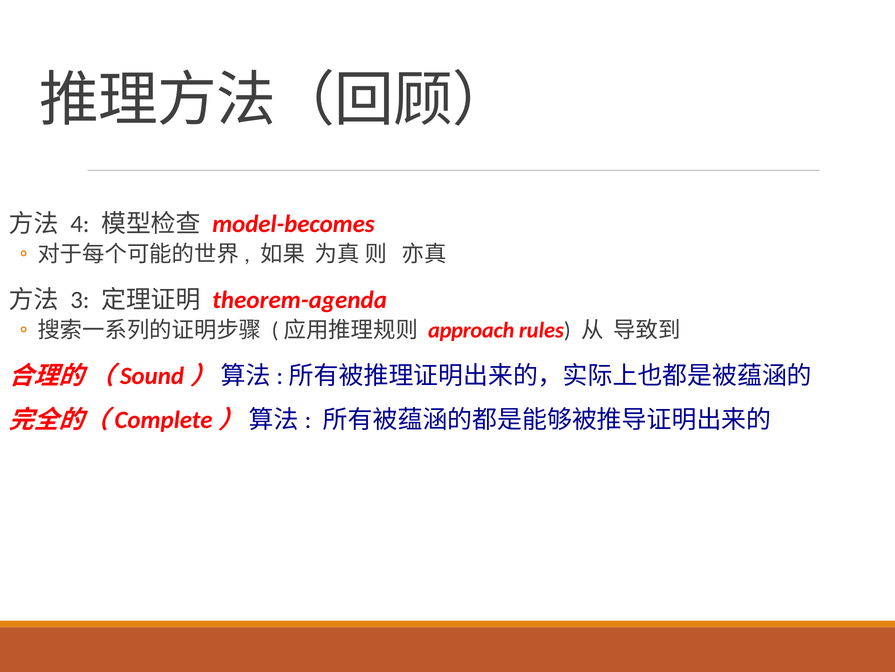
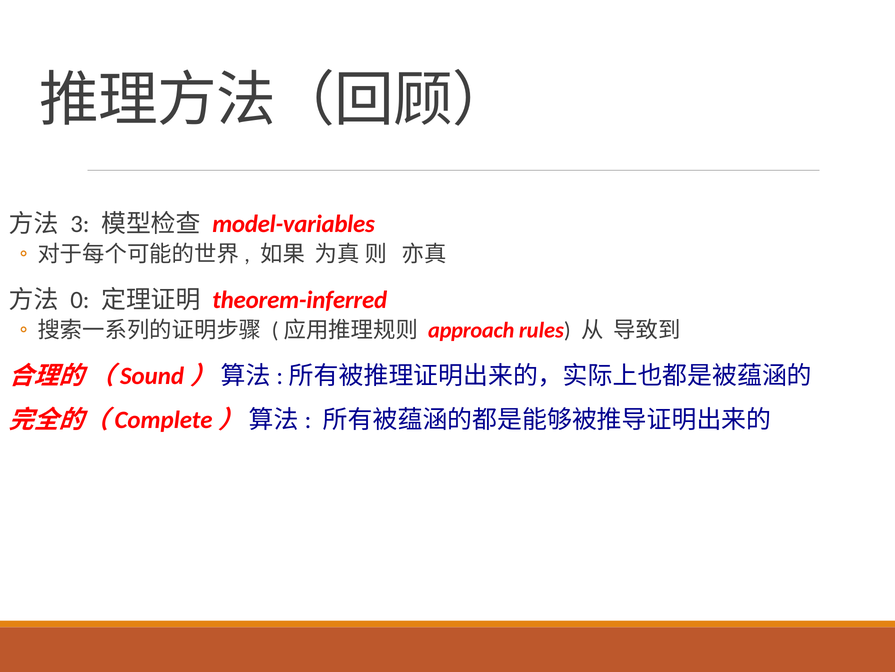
4: 4 -> 3 (80, 224)
model-becomes: model-becomes -> model-variables (294, 224)
3: 3 -> 0 (80, 300)
theorem-agenda: theorem-agenda -> theorem-inferred (300, 300)
